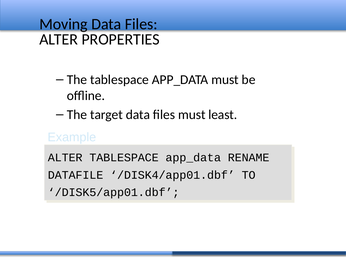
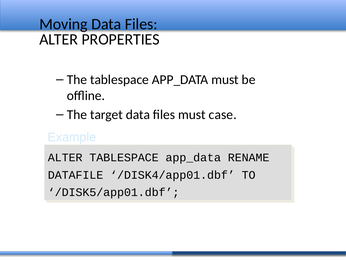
least: least -> case (223, 114)
